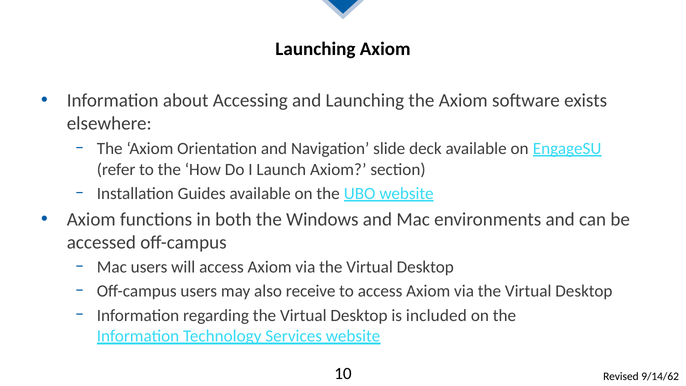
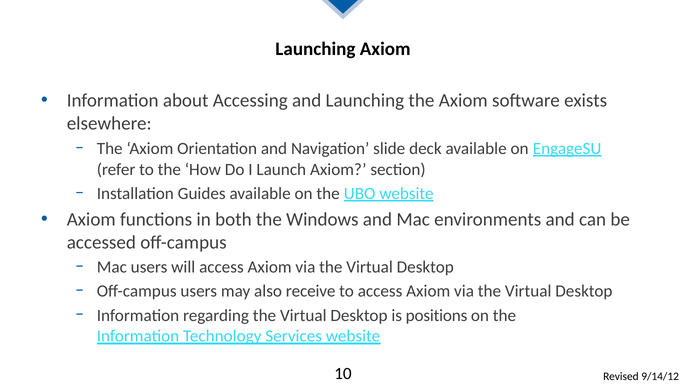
included: included -> positions (437, 315)
9/14/62: 9/14/62 -> 9/14/12 (660, 376)
